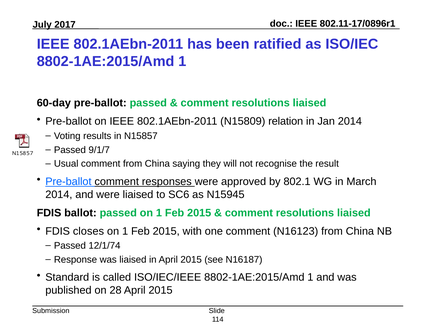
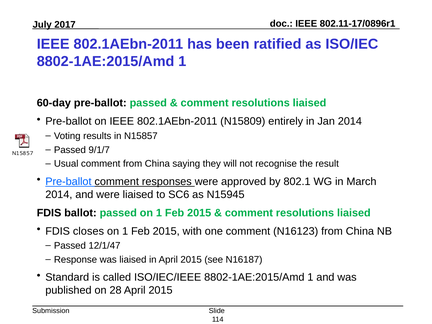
relation: relation -> entirely (286, 121)
12/1/74: 12/1/74 -> 12/1/47 (104, 246)
